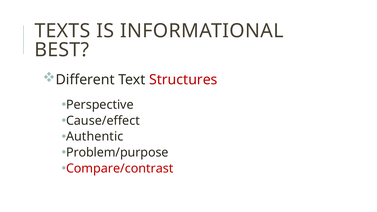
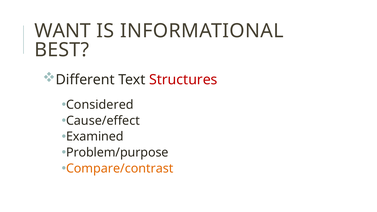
TEXTS: TEXTS -> WANT (63, 31)
Perspective: Perspective -> Considered (100, 105)
Authentic: Authentic -> Examined (95, 137)
Compare/contrast colour: red -> orange (120, 169)
